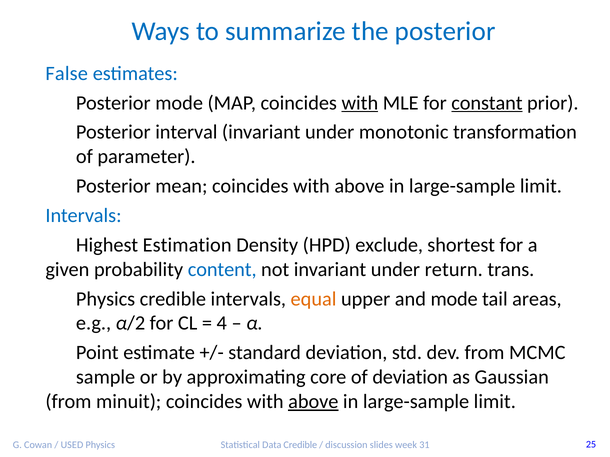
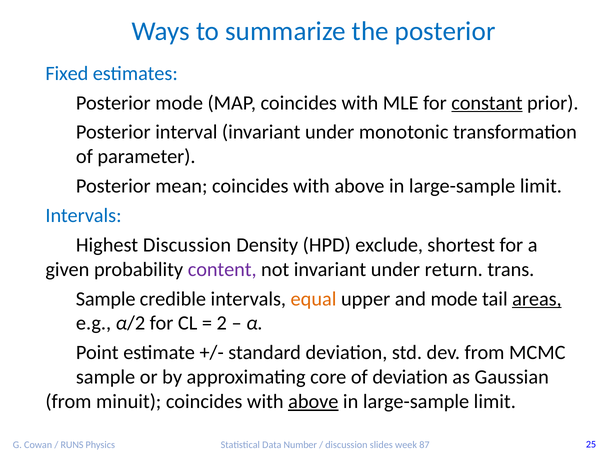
False: False -> Fixed (67, 73)
with underline: present -> none (360, 103)
Highest Estimation: Estimation -> Discussion (187, 245)
content colour: blue -> purple (222, 270)
Physics: Physics -> Sample (106, 299)
areas underline: none -> present (537, 299)
4: 4 -> 2 (222, 324)
USED: USED -> RUNS (72, 445)
Data Credible: Credible -> Number (300, 445)
31: 31 -> 87 (424, 445)
